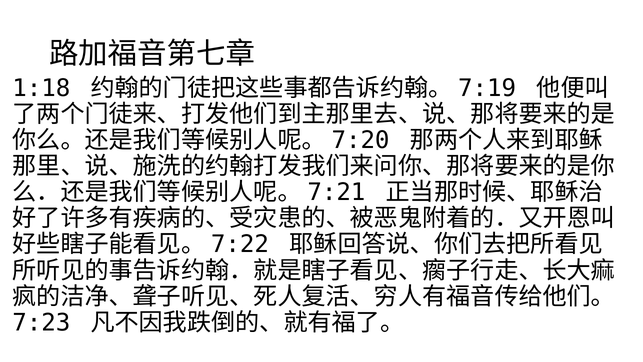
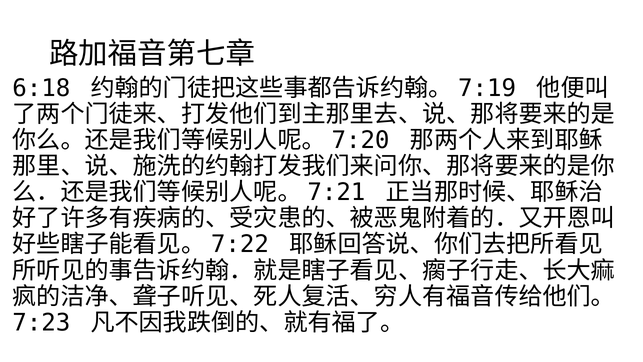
1:18: 1:18 -> 6:18 (41, 88)
